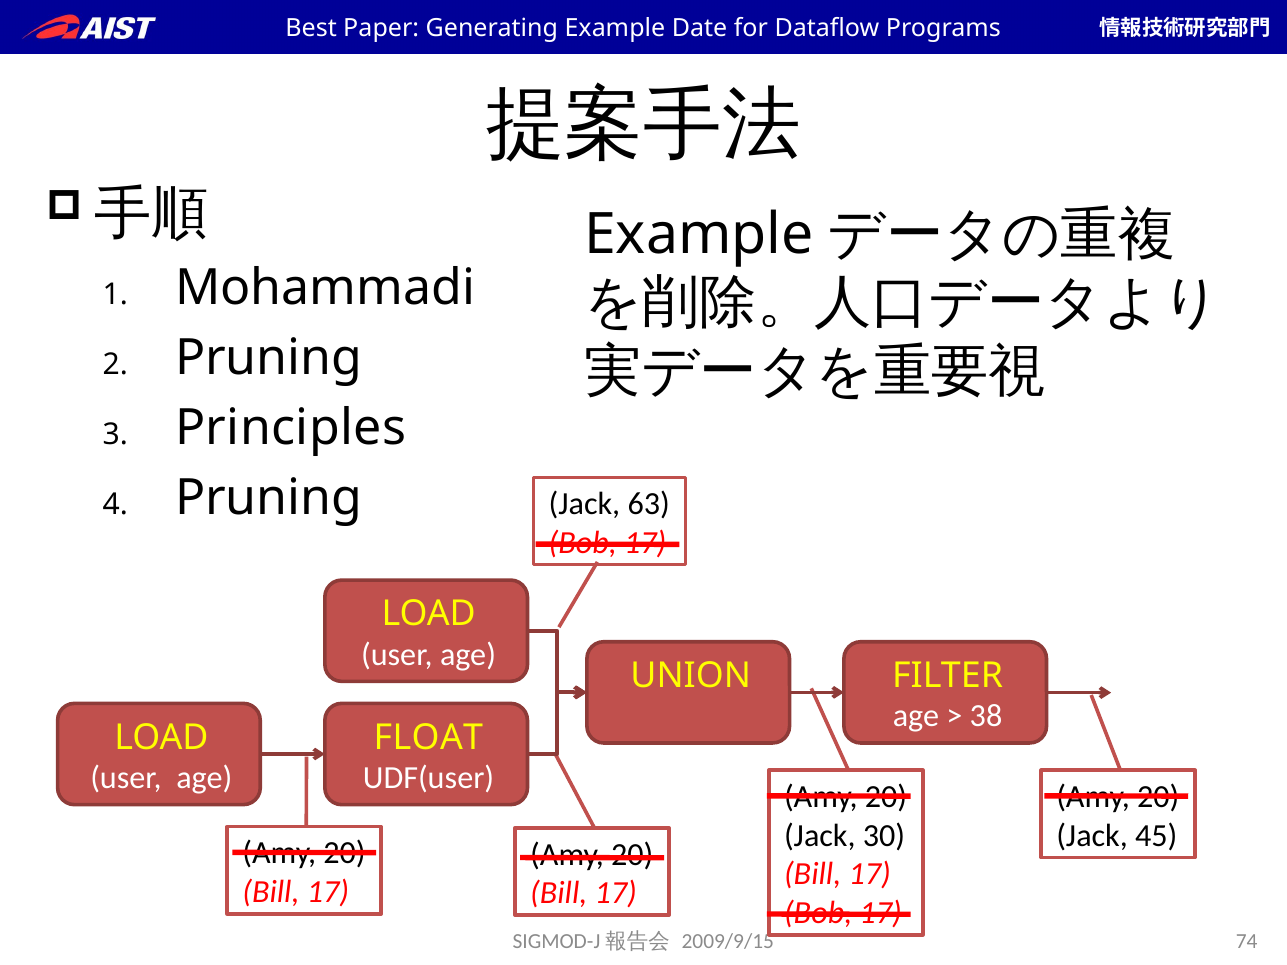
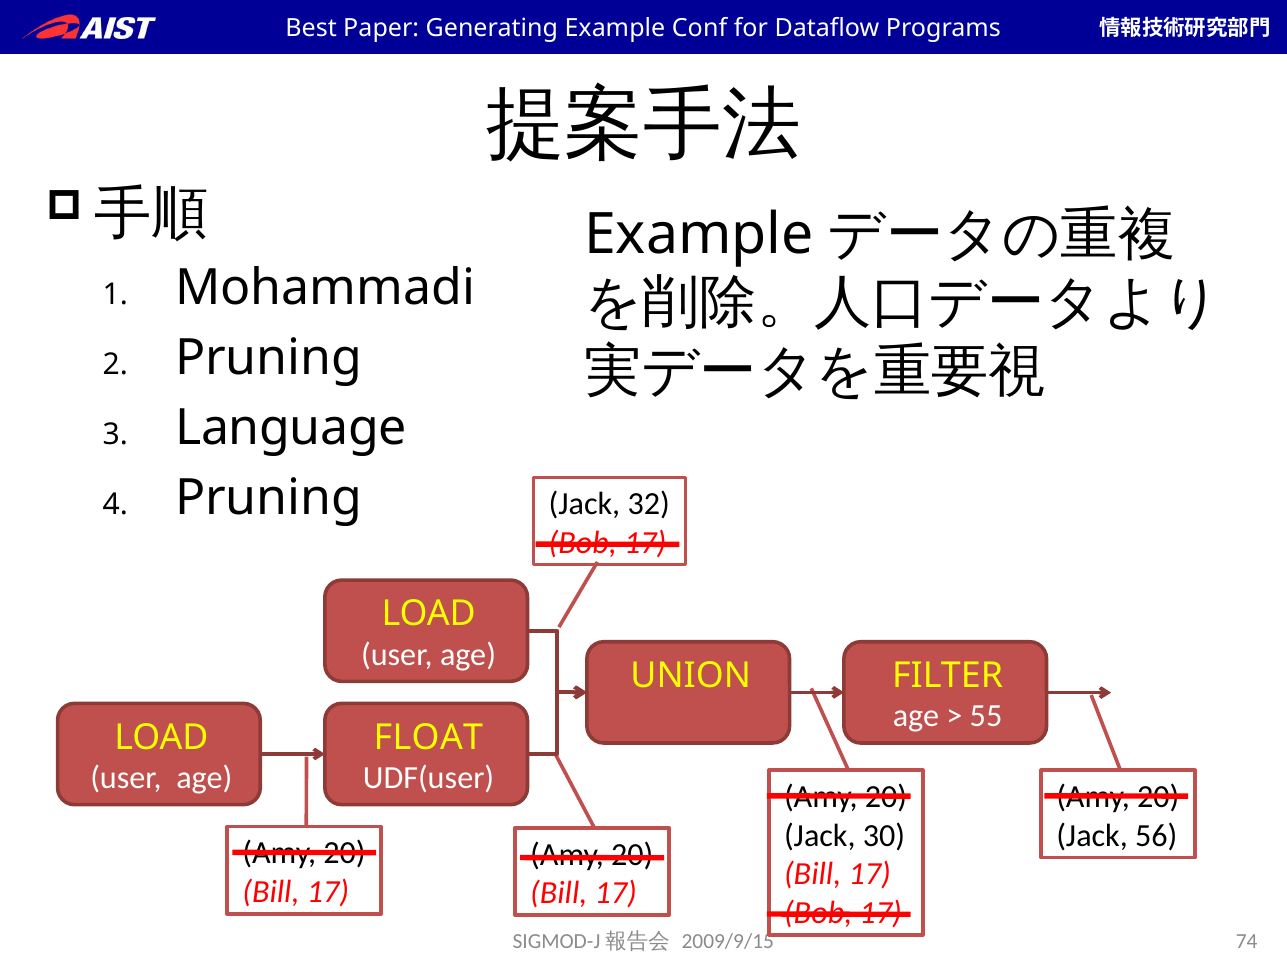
Date: Date -> Conf (699, 28)
Principles: Principles -> Language (291, 428)
63: 63 -> 32 (649, 504)
38: 38 -> 55 (986, 716)
45: 45 -> 56 (1156, 836)
